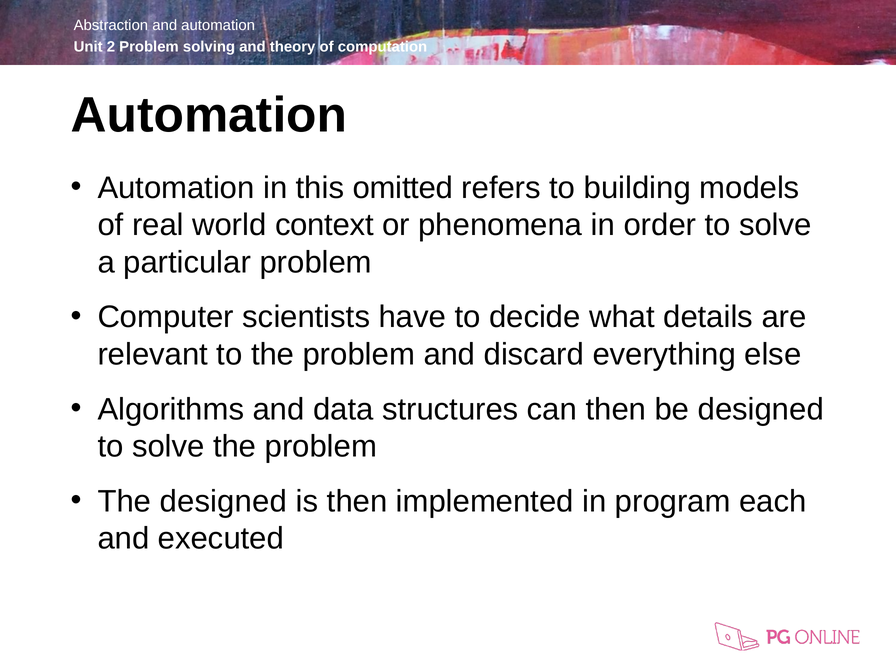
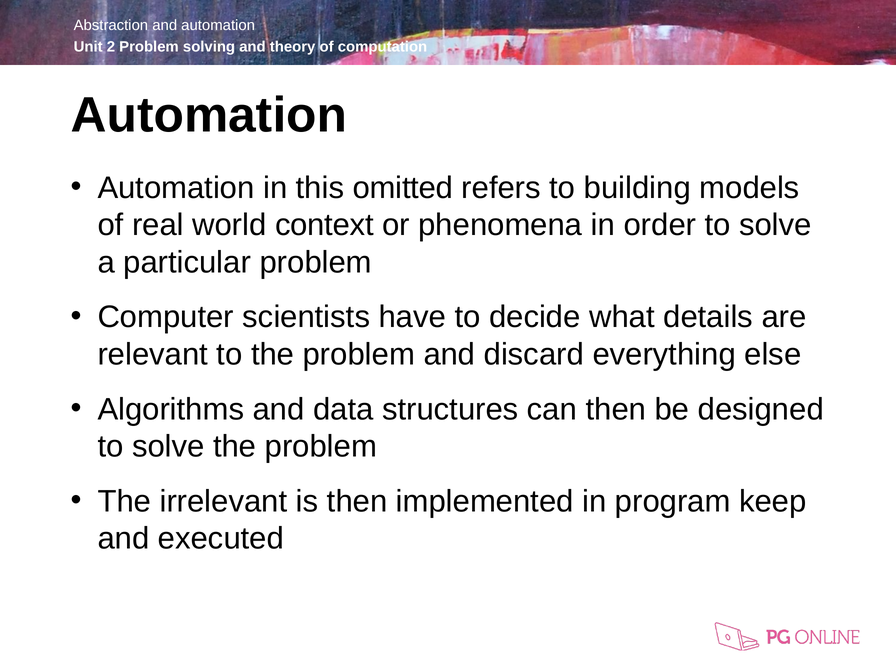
The designed: designed -> irrelevant (223, 501)
each: each -> keep (773, 501)
